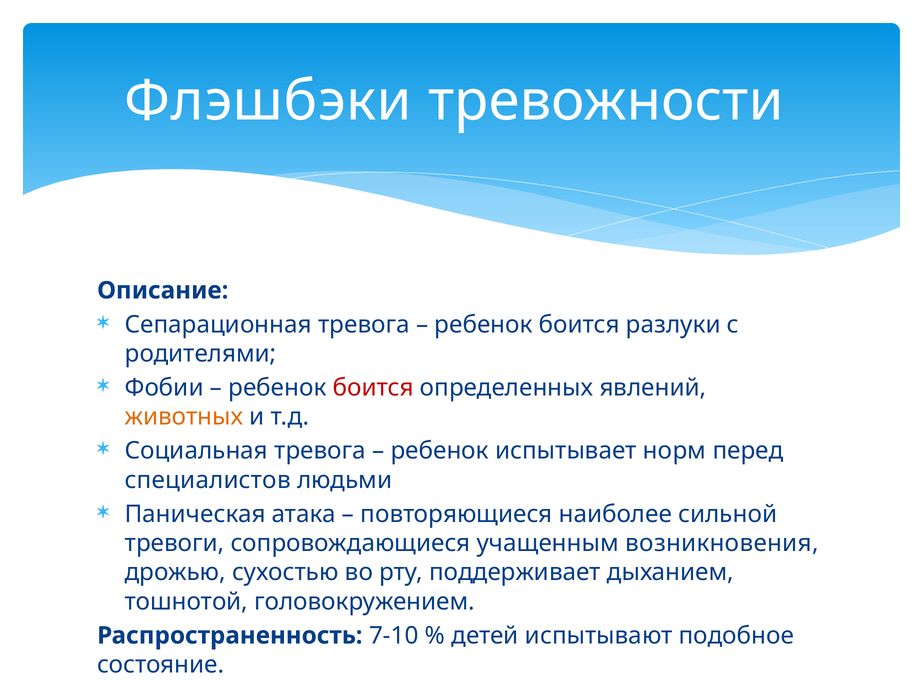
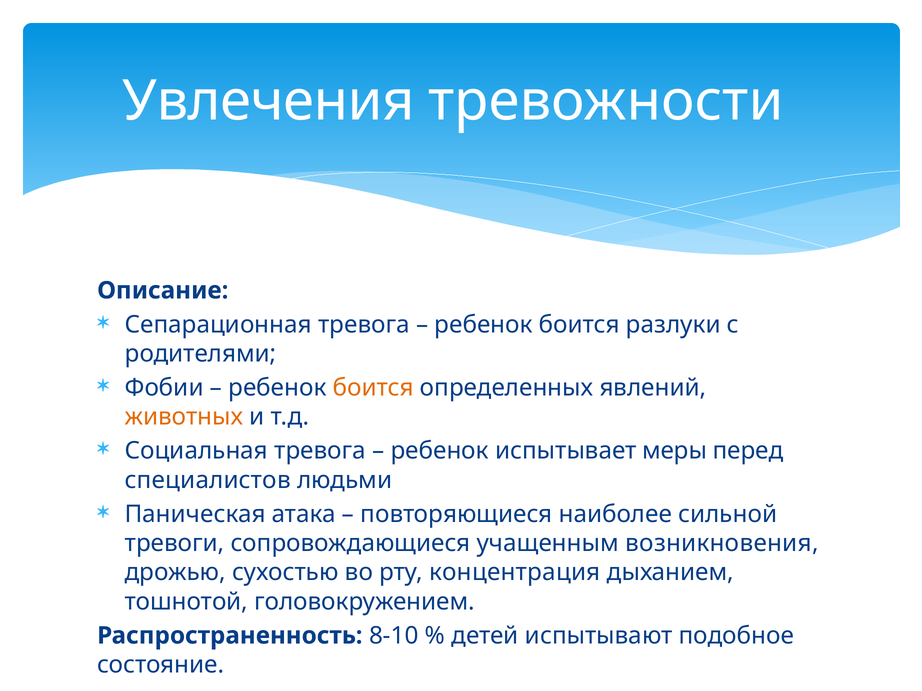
Флэшбэки: Флэшбэки -> Увлечения (269, 101)
боится colour: red -> orange (373, 388)
норм: норм -> меры (675, 451)
поддерживает: поддерживает -> концентрация (515, 573)
7-10: 7-10 -> 8-10 (394, 636)
